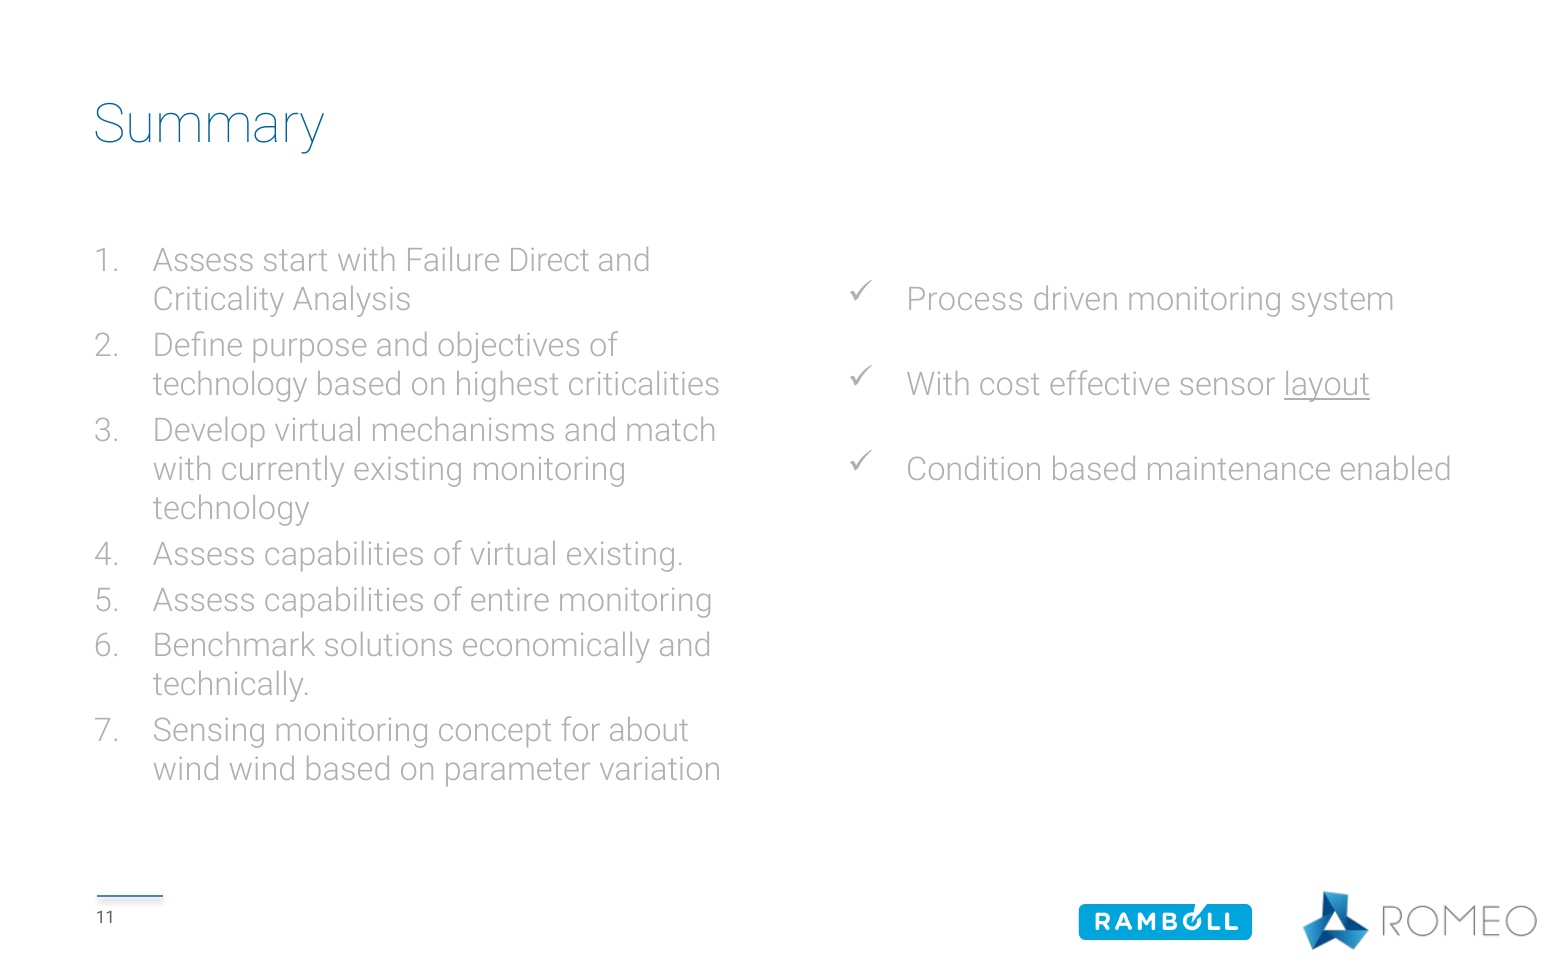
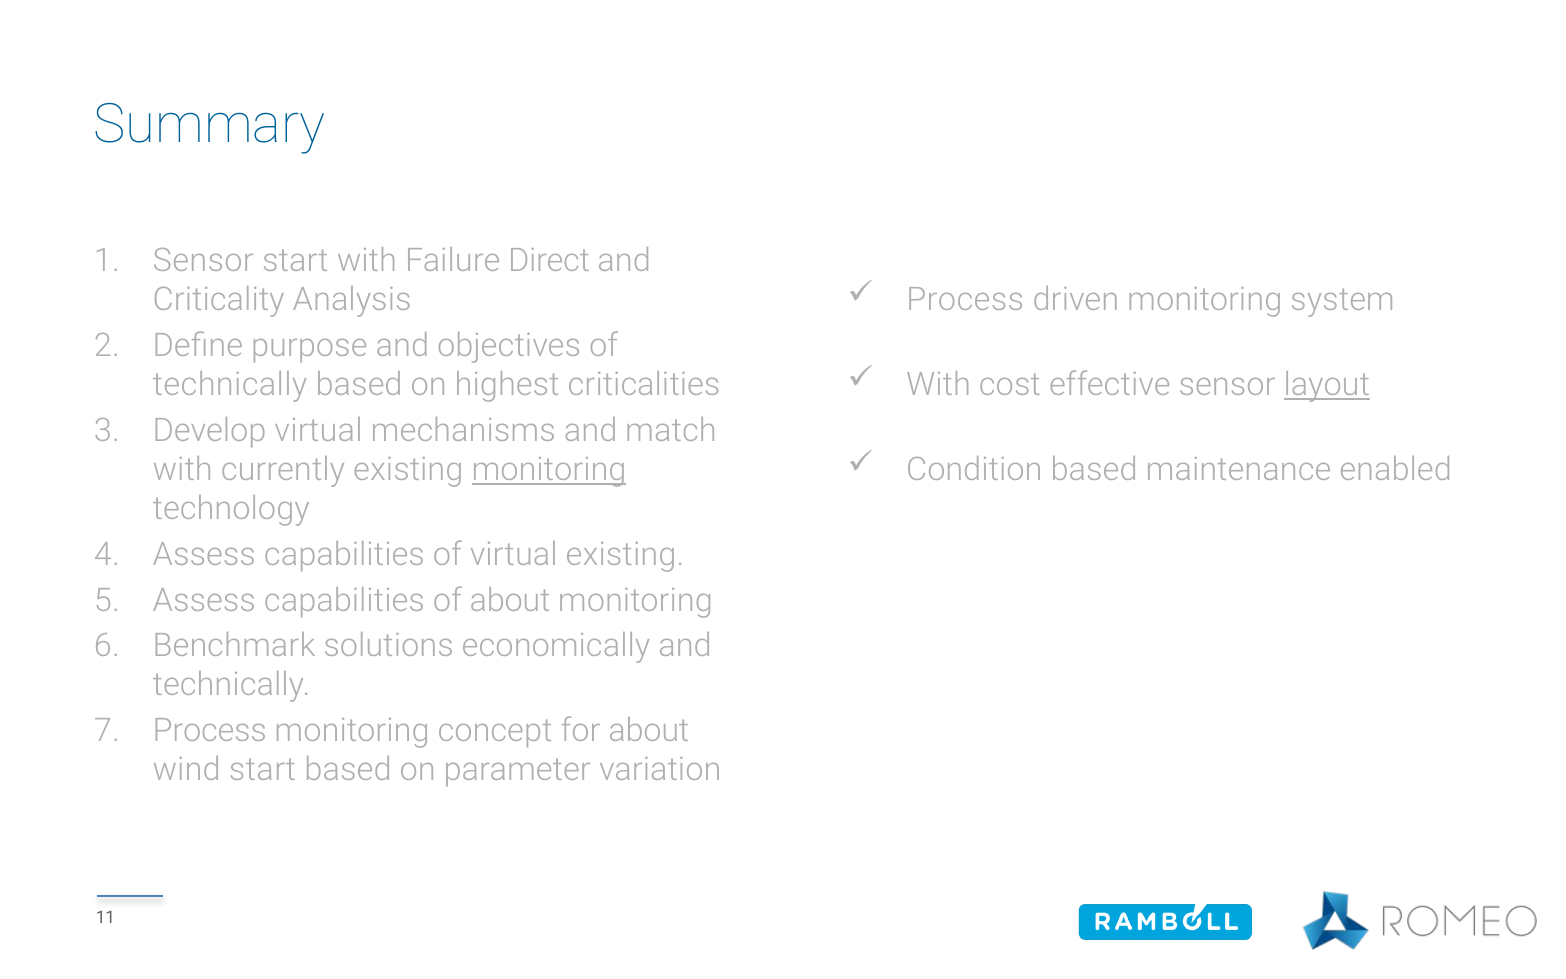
Assess: Assess -> Sensor (203, 261)
technology: technology -> technically (230, 385)
monitoring underline: none -> present (549, 470)
of entire: entire -> about (510, 600)
Sensing: Sensing -> Process (210, 731)
wind wind: wind -> start (262, 770)
